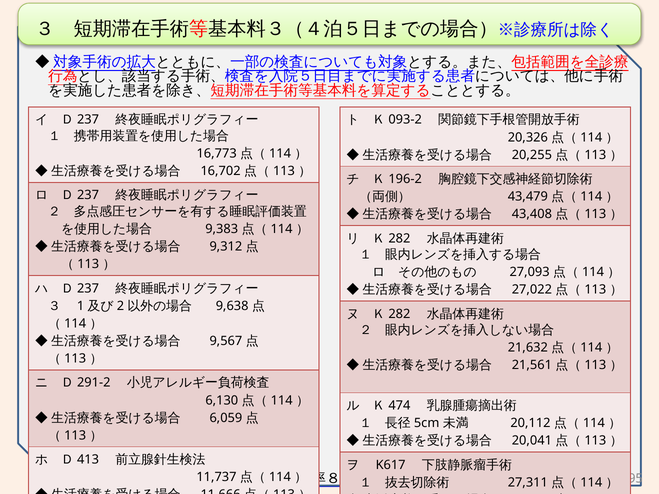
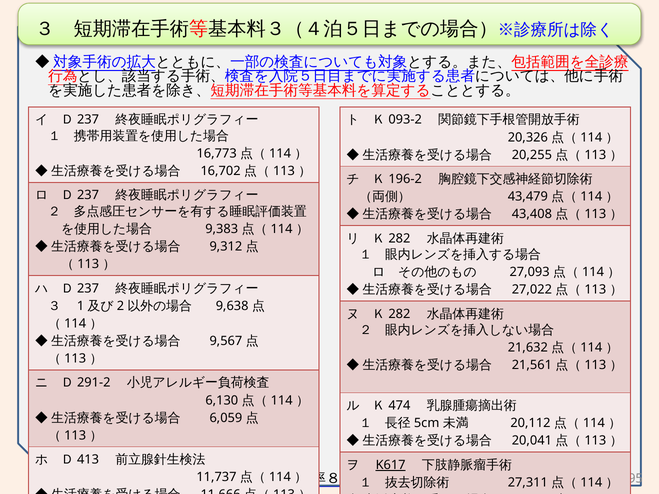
K617 underline: none -> present (391, 465)
